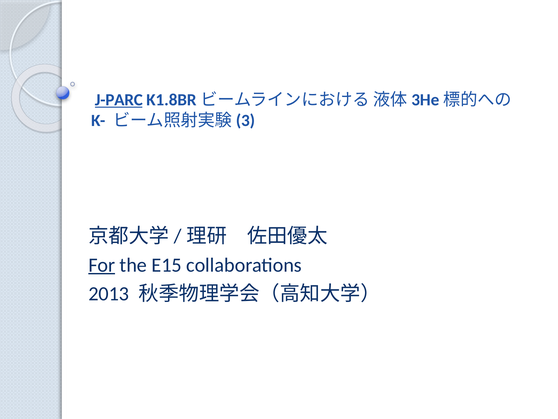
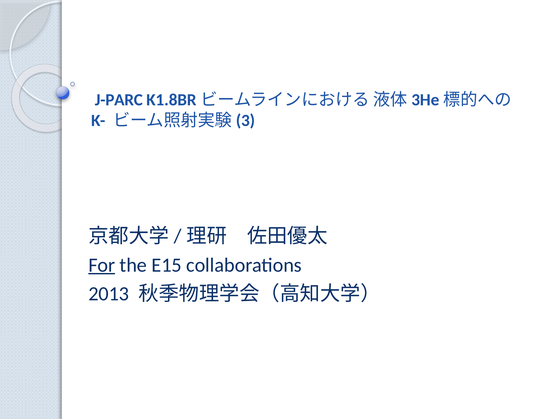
J-PARC underline: present -> none (119, 100)
